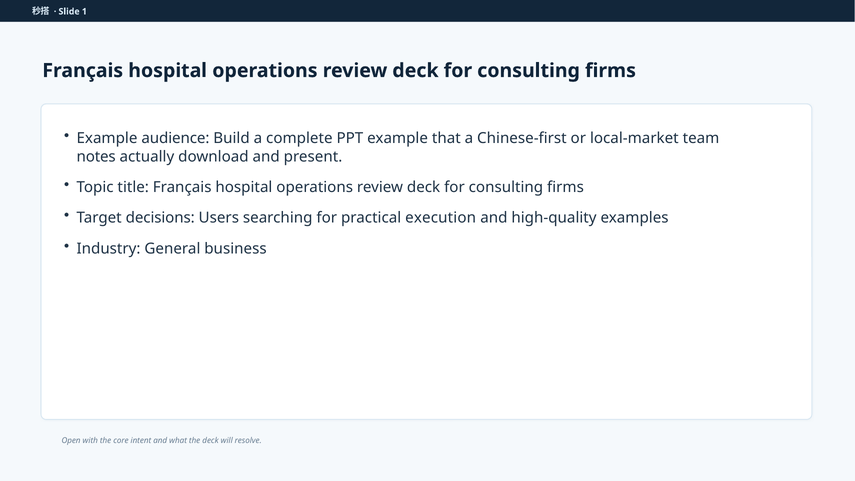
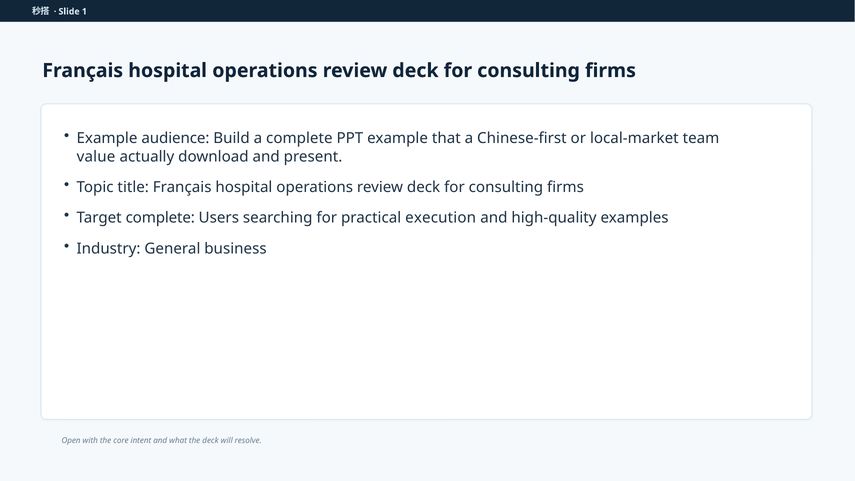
notes: notes -> value (96, 157)
Target decisions: decisions -> complete (160, 218)
